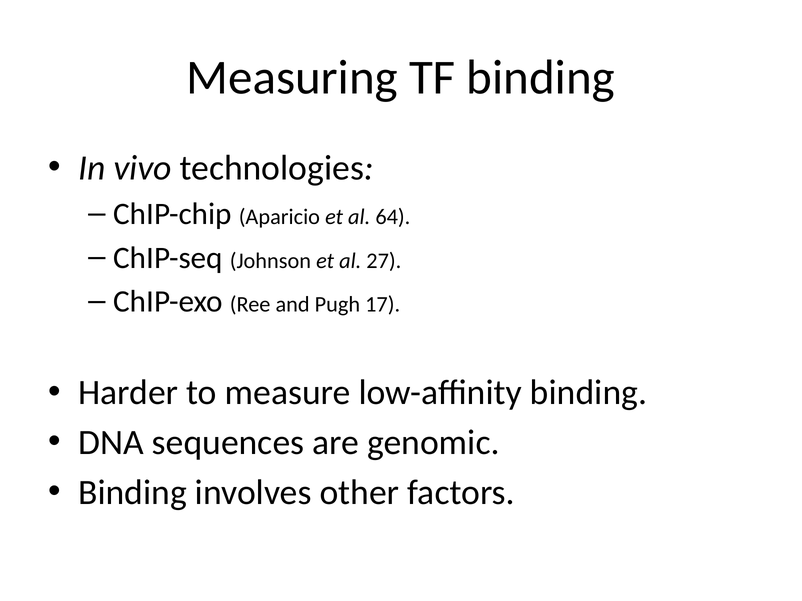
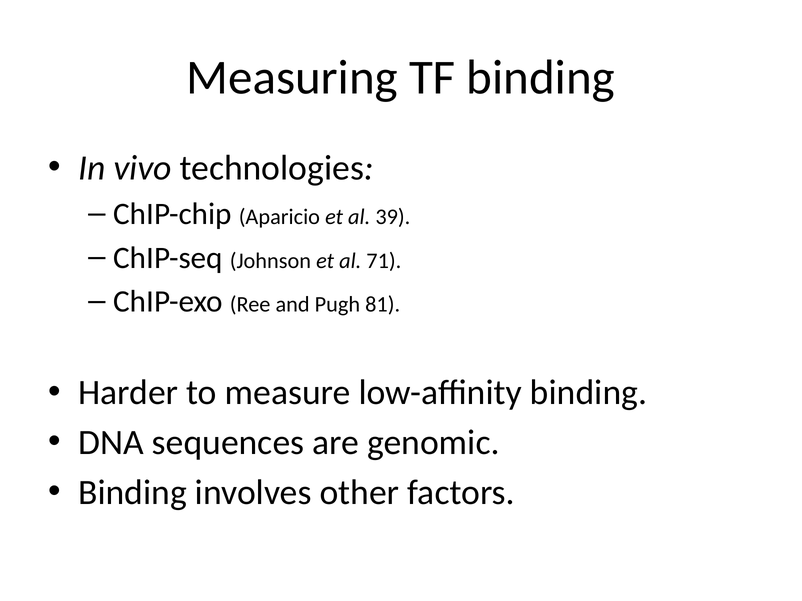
64: 64 -> 39 (393, 217)
27: 27 -> 71 (384, 261)
17: 17 -> 81 (383, 305)
